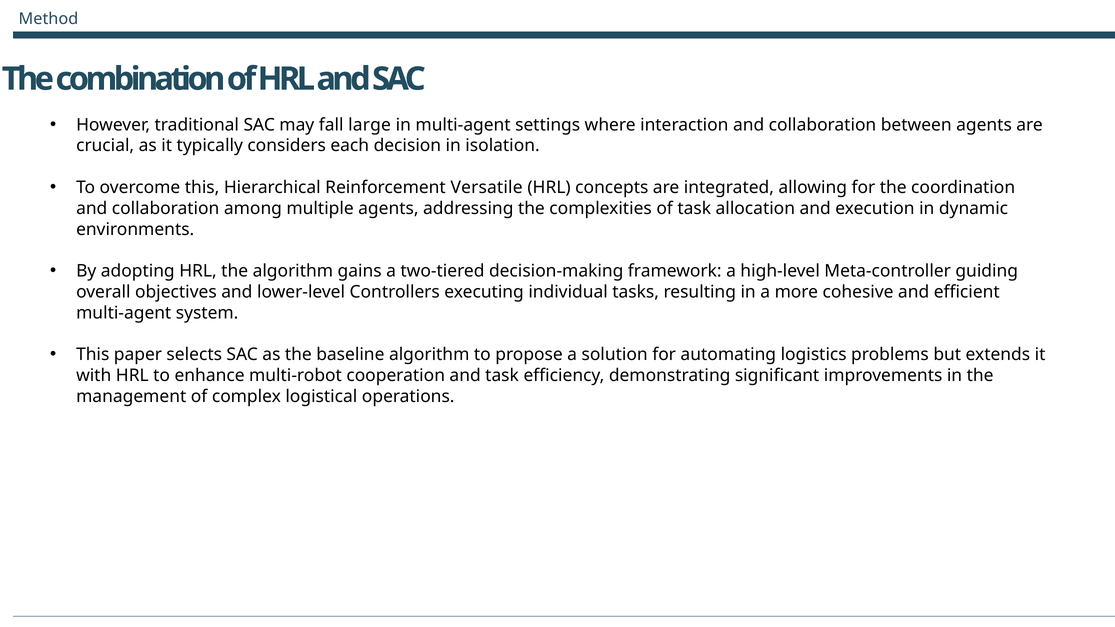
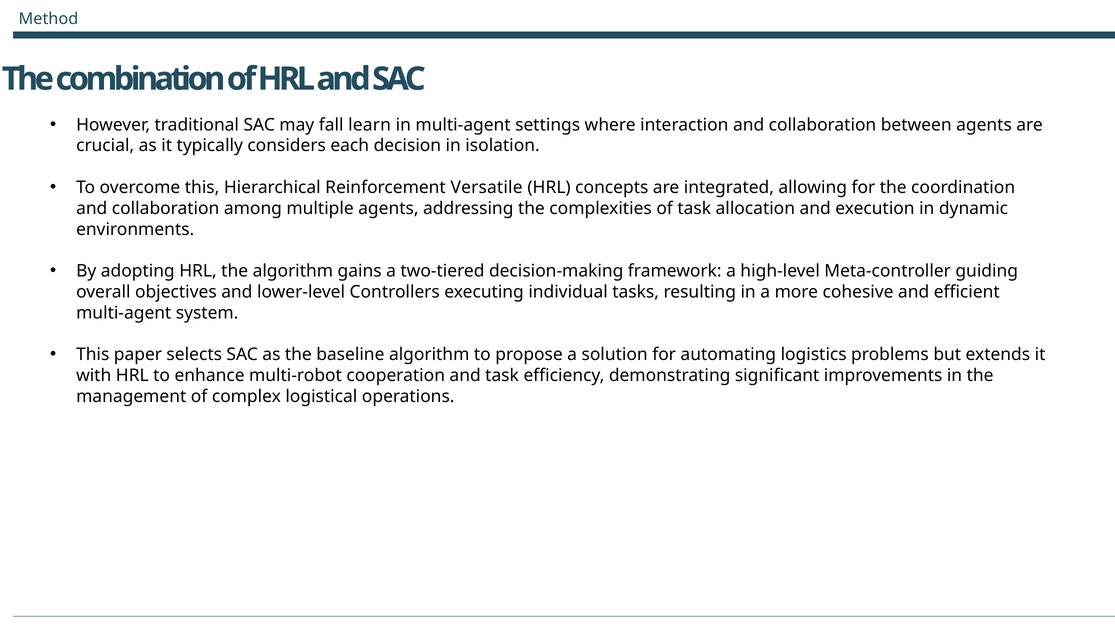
large: large -> learn (370, 125)
